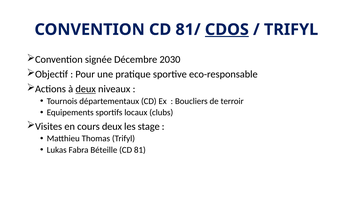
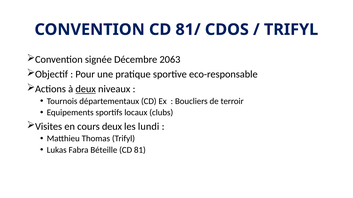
CDOS underline: present -> none (227, 30)
2030: 2030 -> 2063 (170, 60)
stage: stage -> lundi (149, 127)
